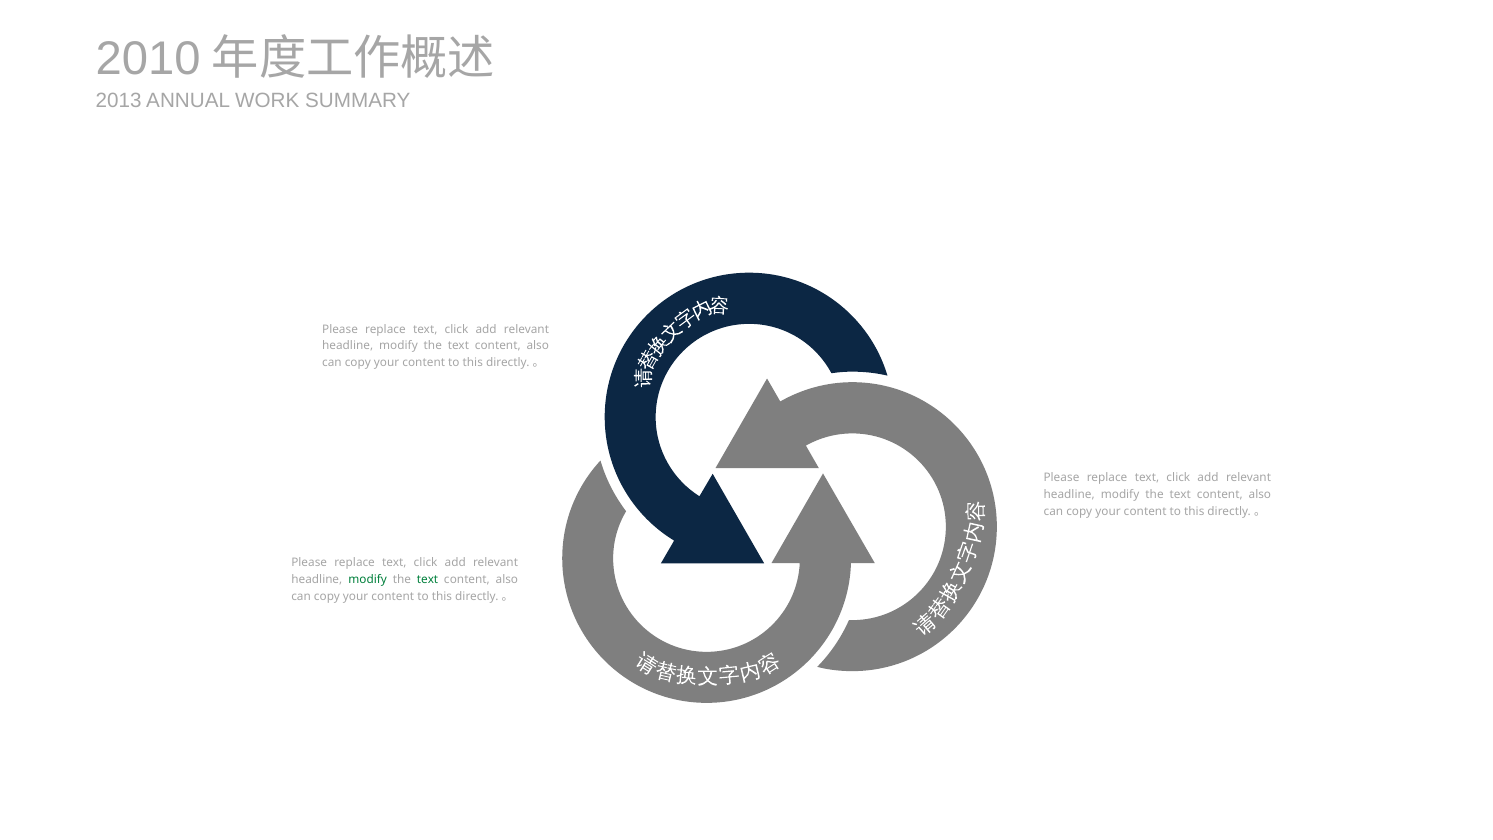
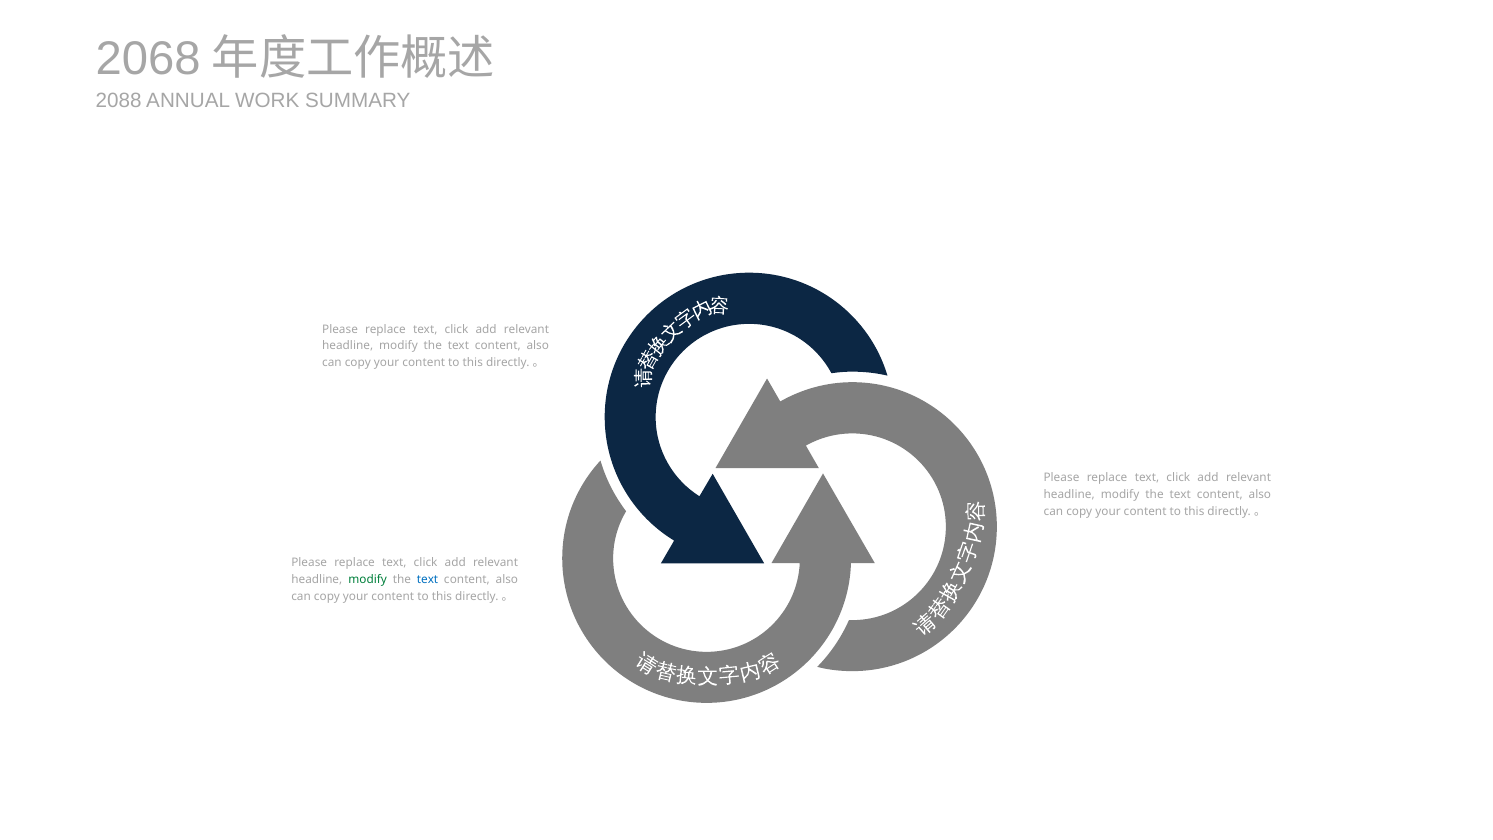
2010: 2010 -> 2068 (148, 59)
2013: 2013 -> 2088 (119, 100)
text colour: green -> blue (428, 580)
